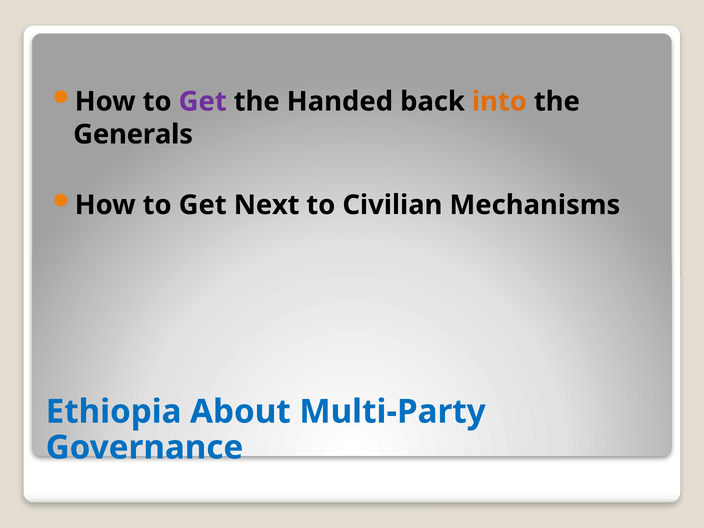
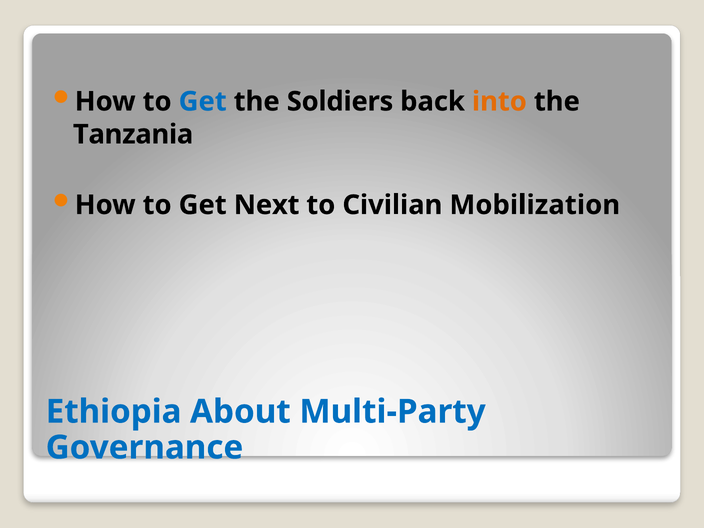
Get colour: purple -> blue (203, 102)
Handed: Handed -> Soldiers (340, 102)
Generals: Generals -> Tanzania (133, 134)
Mechanisms: Mechanisms -> Mobilization (535, 205)
